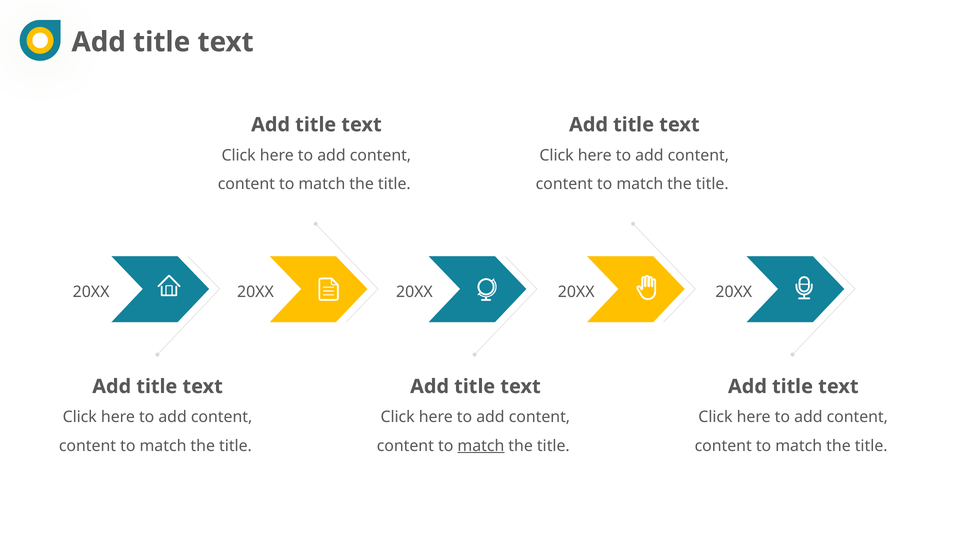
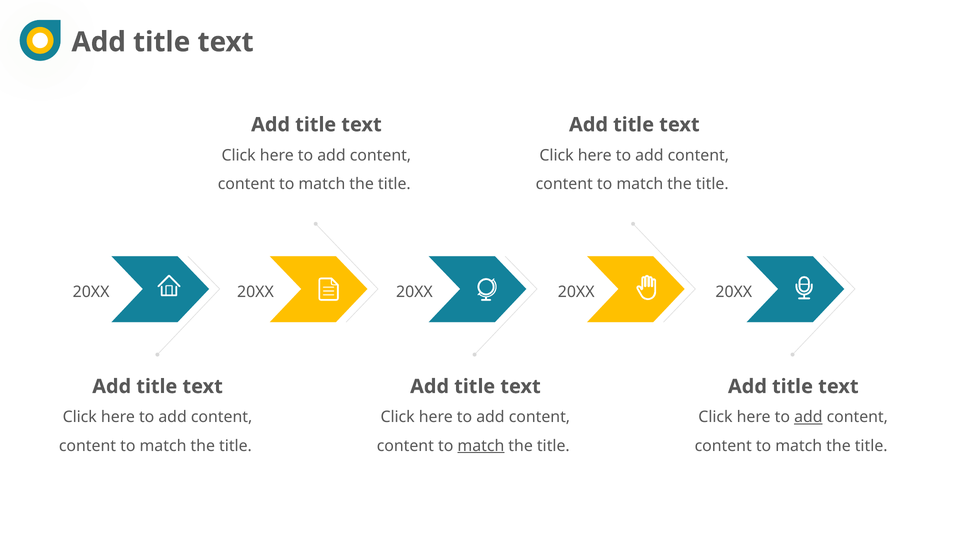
add underline: none -> present (808, 417)
